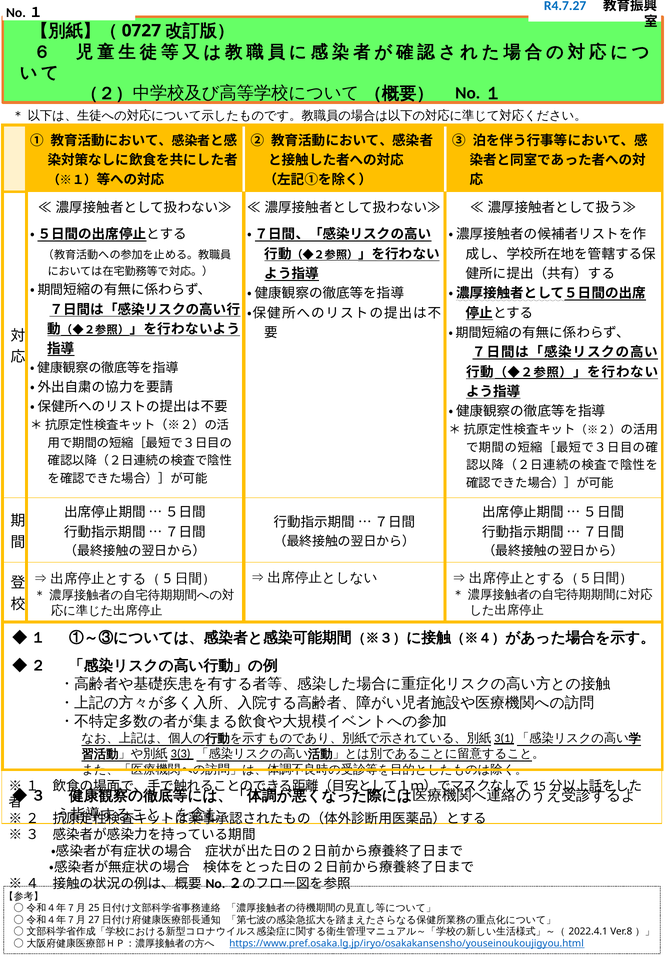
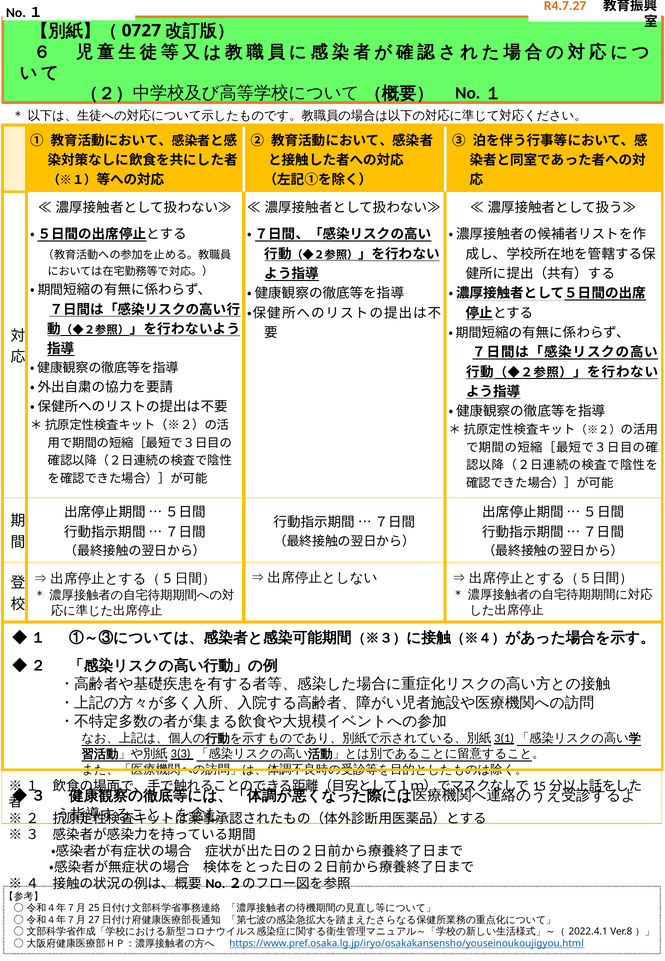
R4.7.27 colour: blue -> orange (565, 6)
